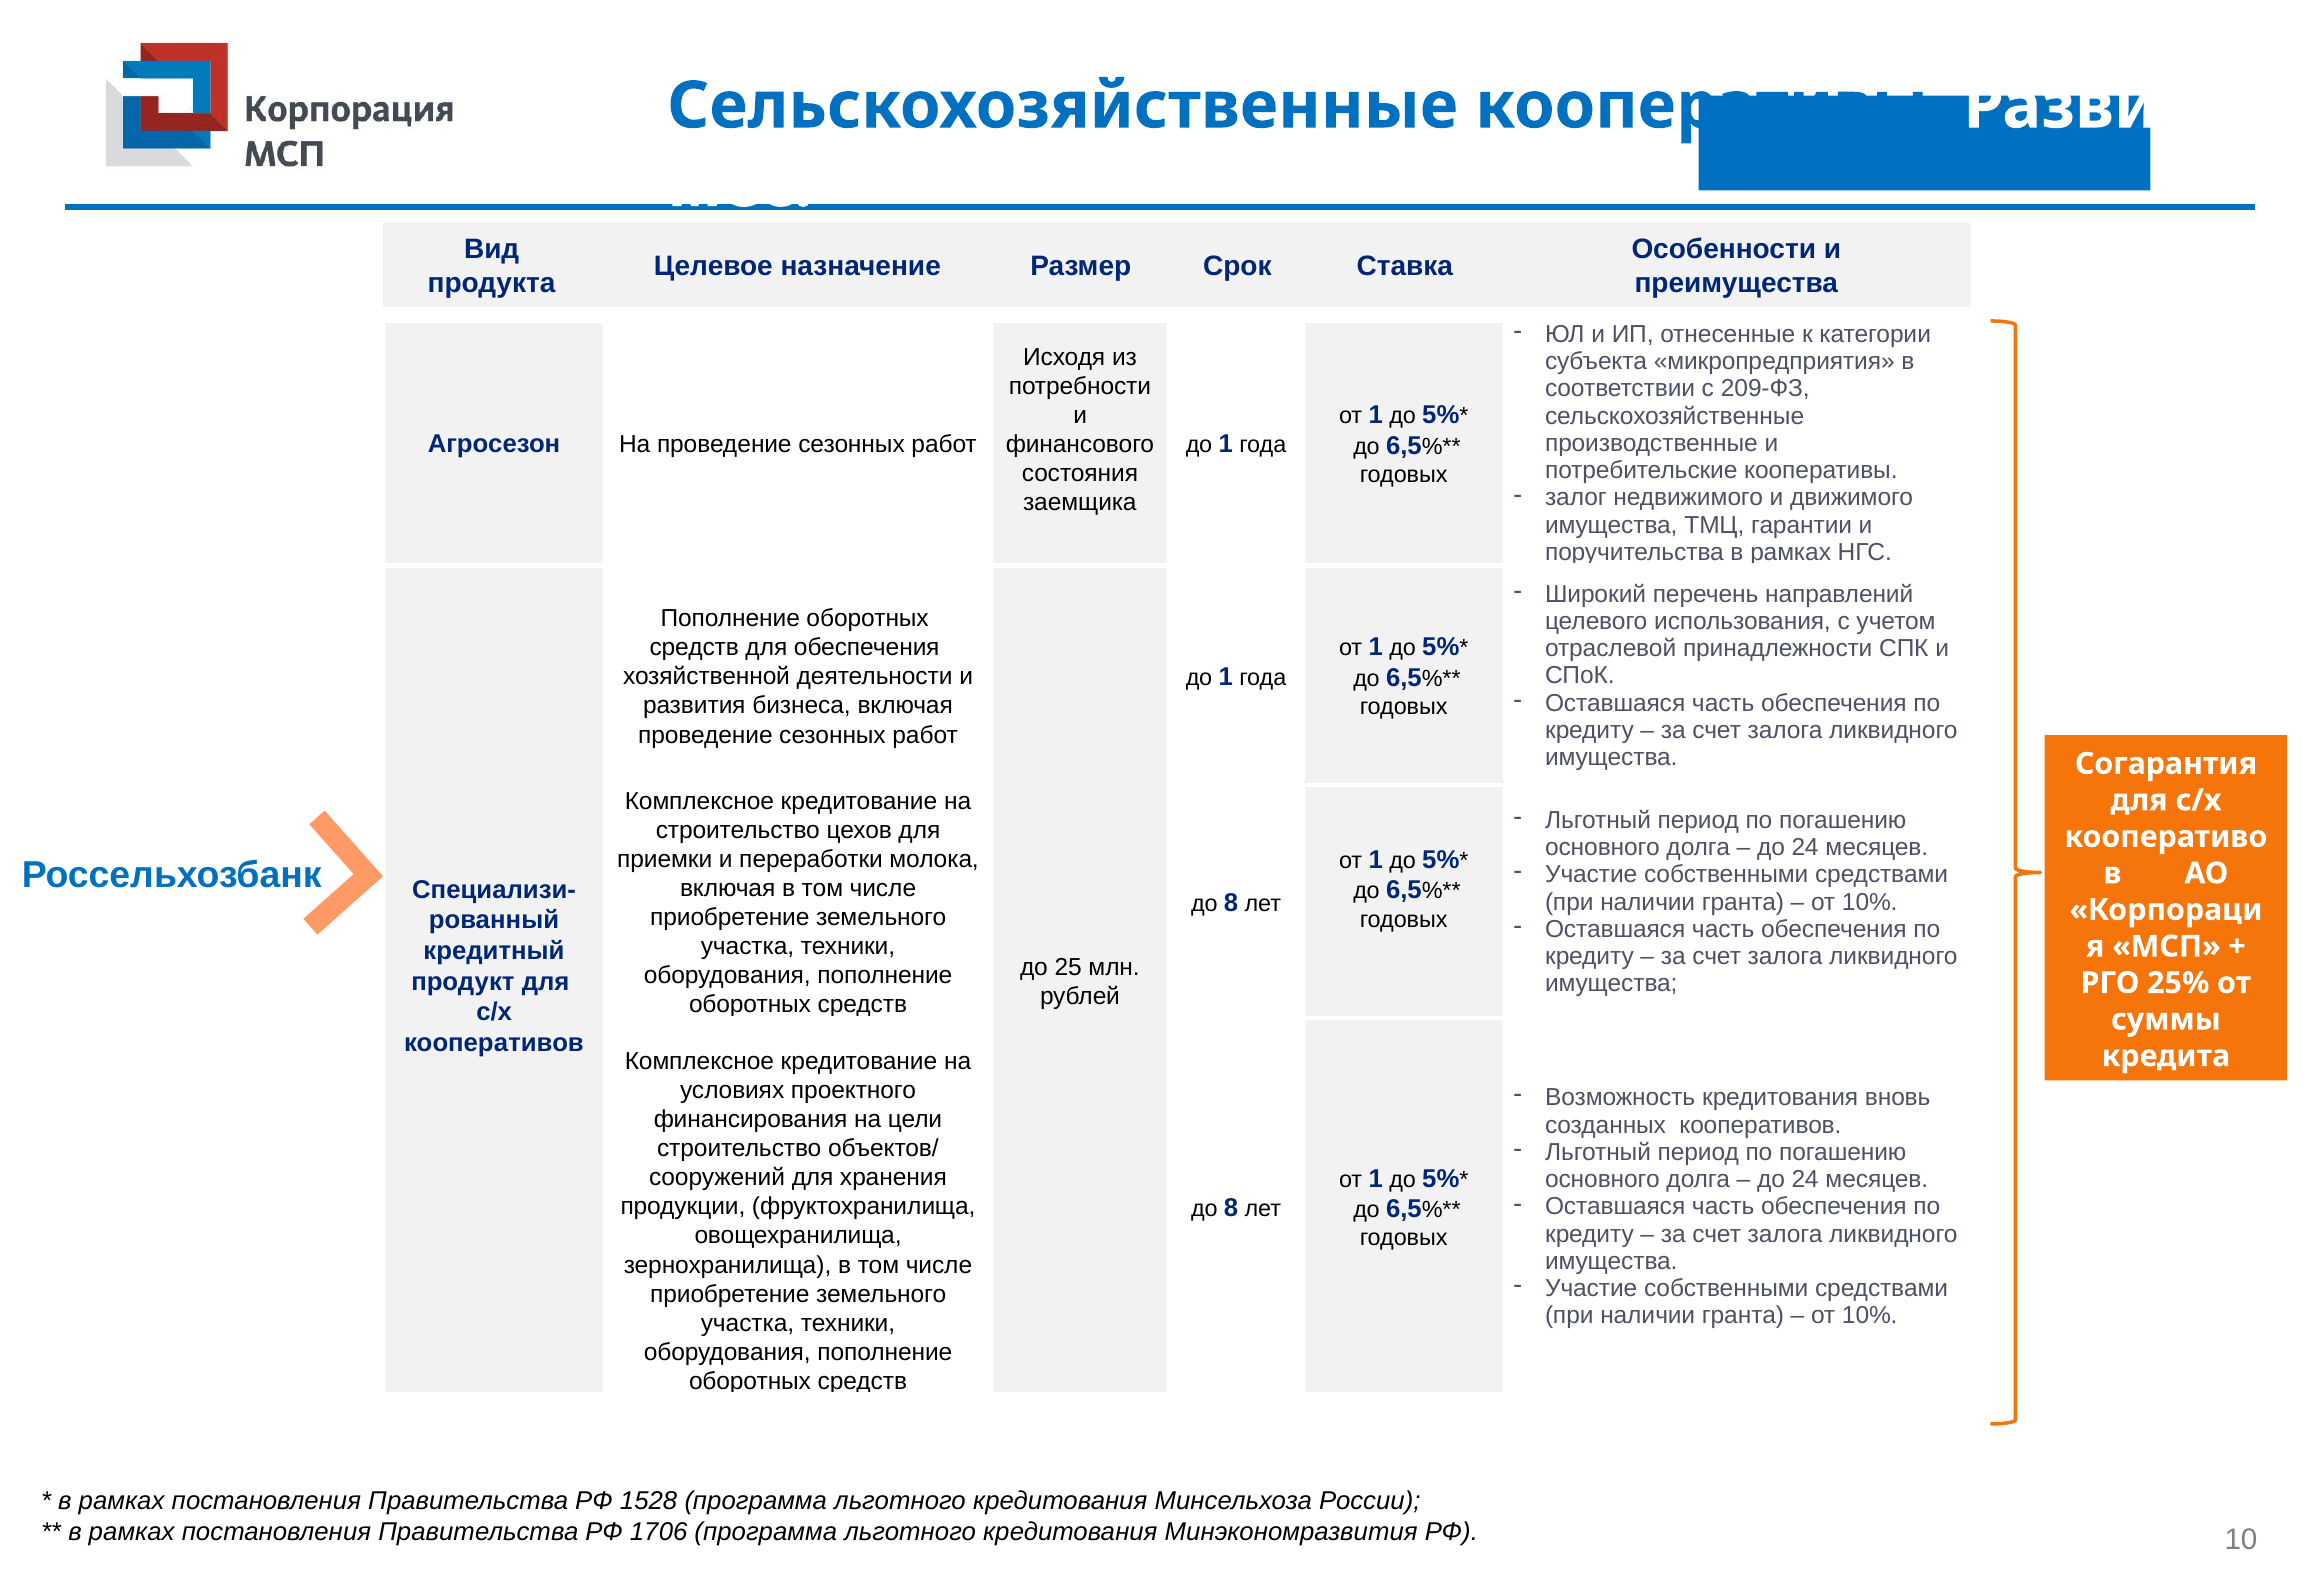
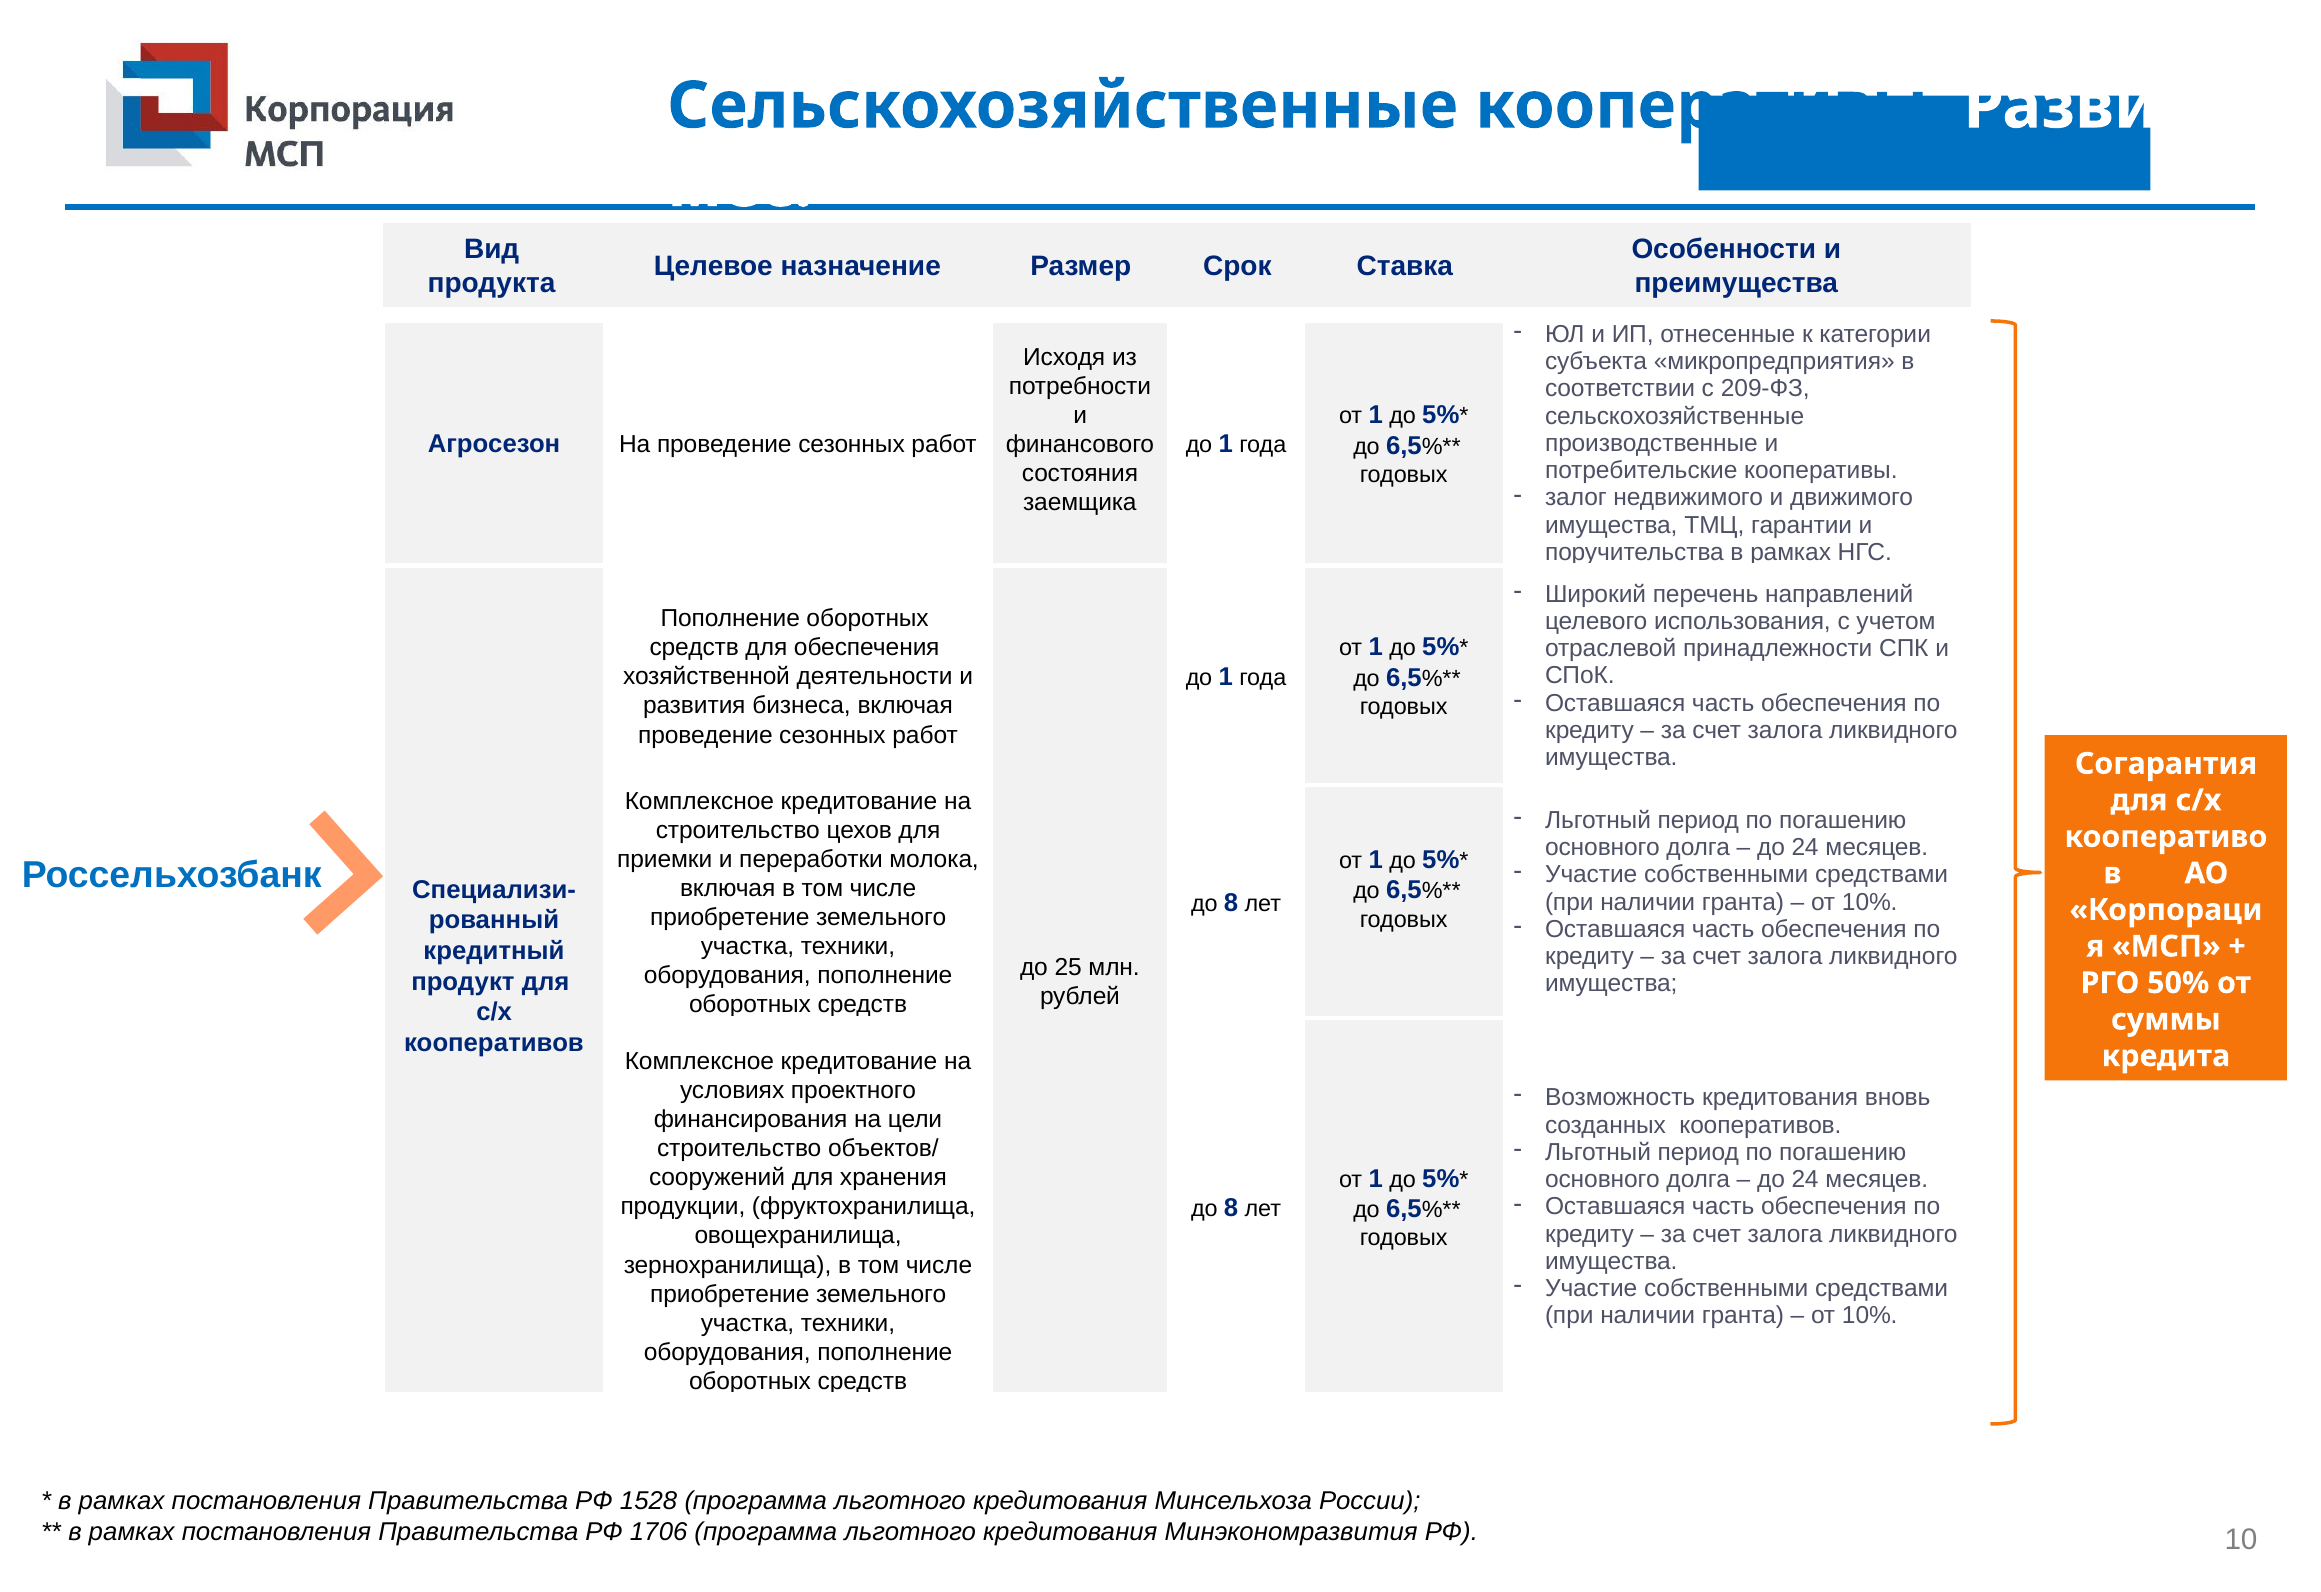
25%: 25% -> 50% (2178, 983)
